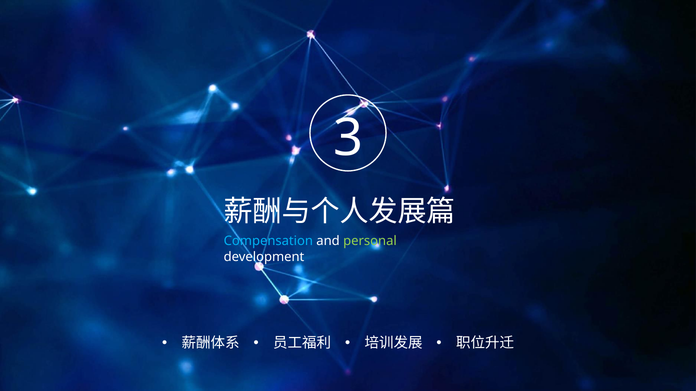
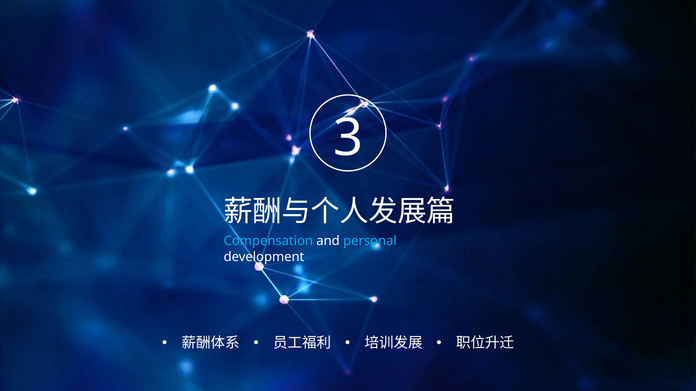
personal colour: light green -> light blue (370, 241)
